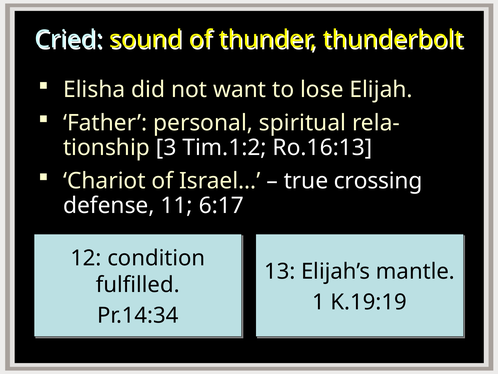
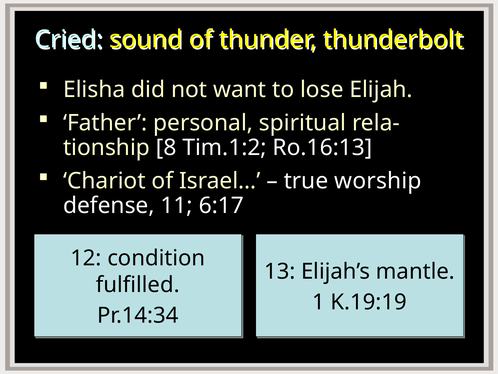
3: 3 -> 8 (166, 147)
crossing: crossing -> worship (378, 181)
